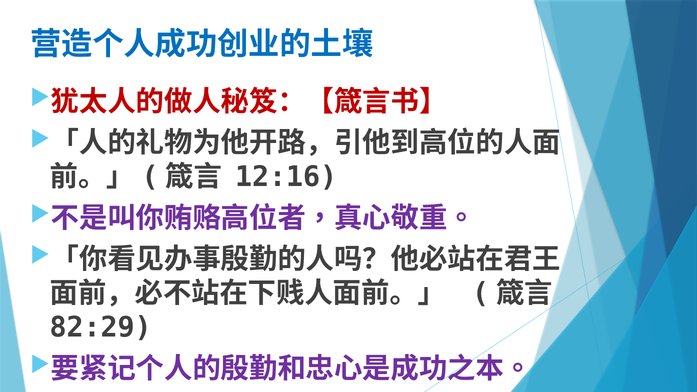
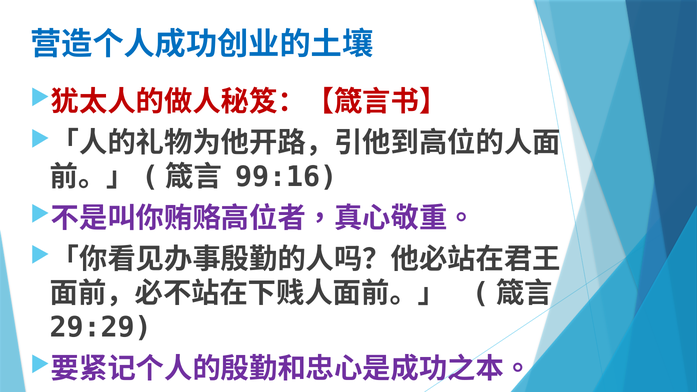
12:16: 12:16 -> 99:16 (286, 177)
82:29: 82:29 -> 29:29 (101, 328)
